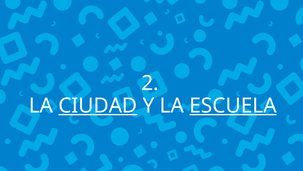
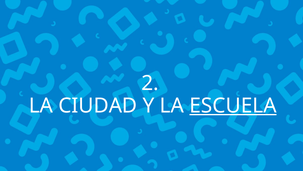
CIUDAD underline: present -> none (98, 105)
